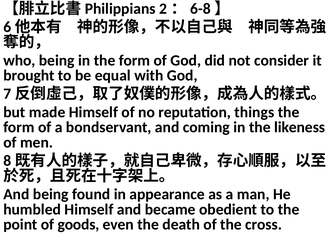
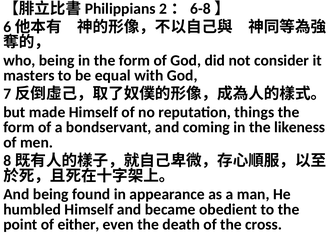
brought: brought -> masters (29, 75)
goods: goods -> either (78, 224)
